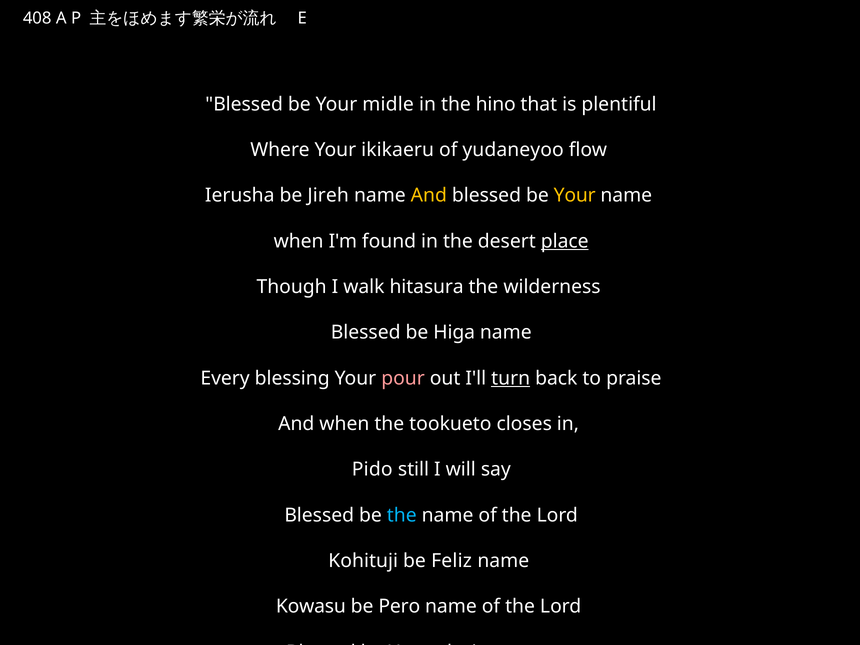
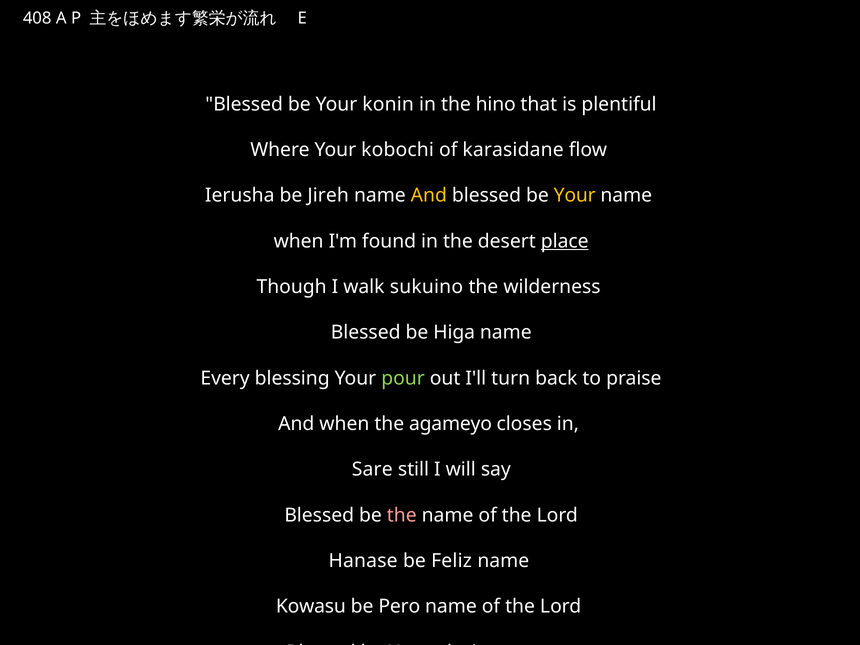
midle: midle -> konin (388, 104)
ikikaeru: ikikaeru -> kobochi (398, 150)
yudaneyoo: yudaneyoo -> karasidane (513, 150)
hitasura: hitasura -> sukuino (426, 287)
pour colour: pink -> light green (403, 378)
turn underline: present -> none (511, 378)
tookueto: tookueto -> agameyo (450, 424)
Pido: Pido -> Sare (372, 470)
the colour: light blue -> pink (402, 515)
Kohituji: Kohituji -> Hanase (363, 561)
